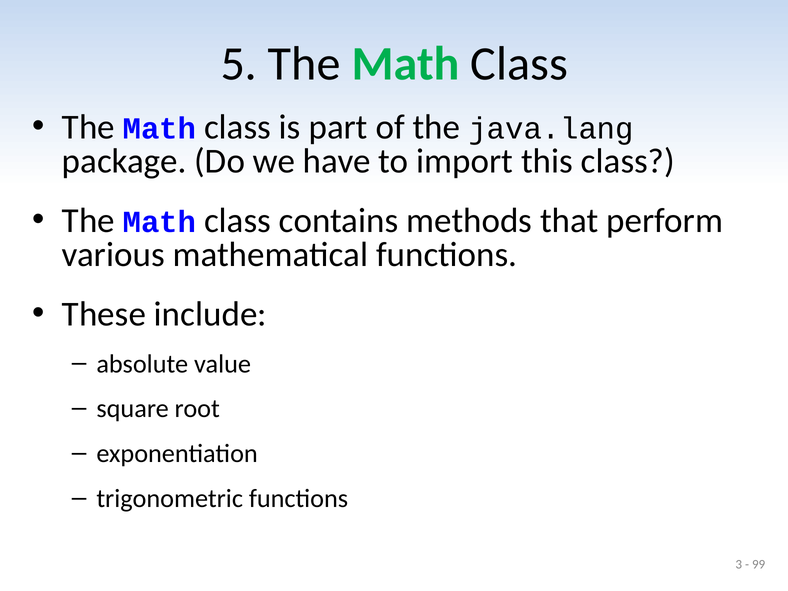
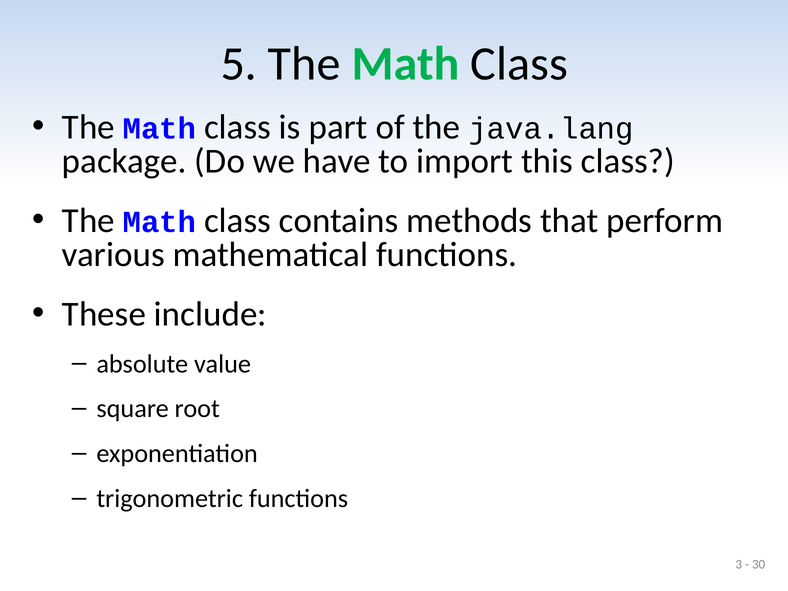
99: 99 -> 30 (759, 564)
